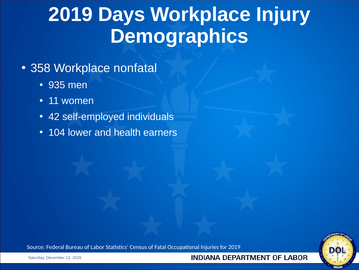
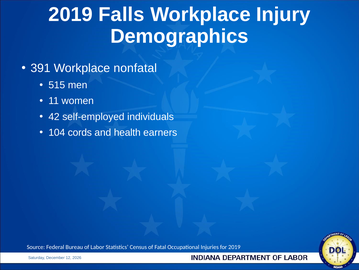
Days: Days -> Falls (121, 15)
358: 358 -> 391 (40, 68)
935: 935 -> 515 (57, 85)
lower: lower -> cords (80, 132)
